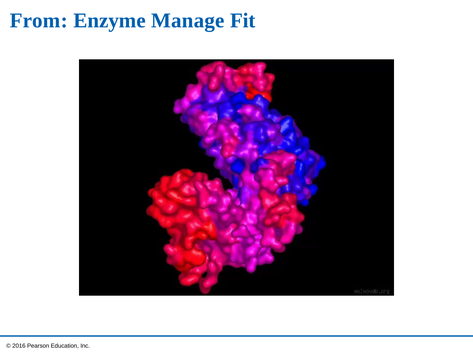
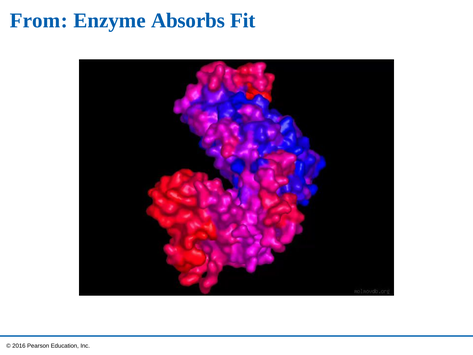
Manage: Manage -> Absorbs (188, 21)
